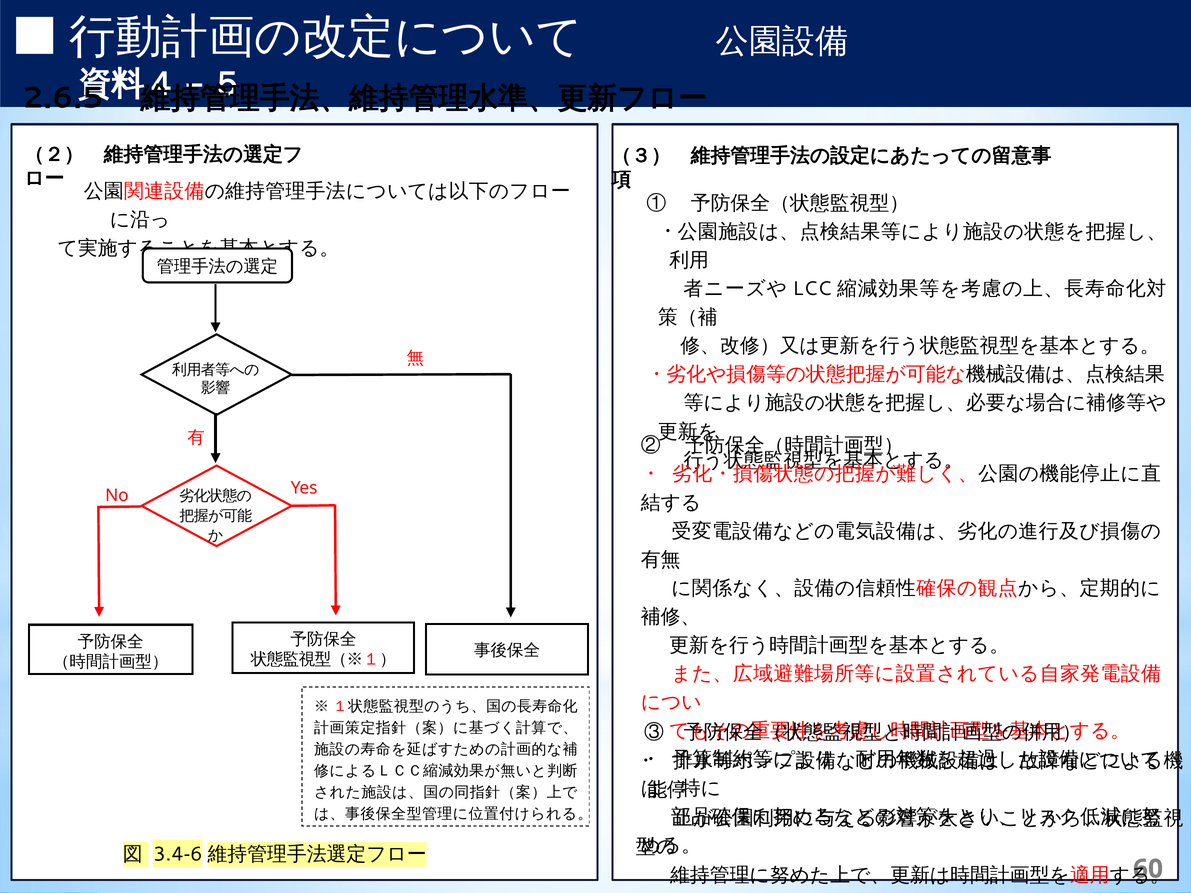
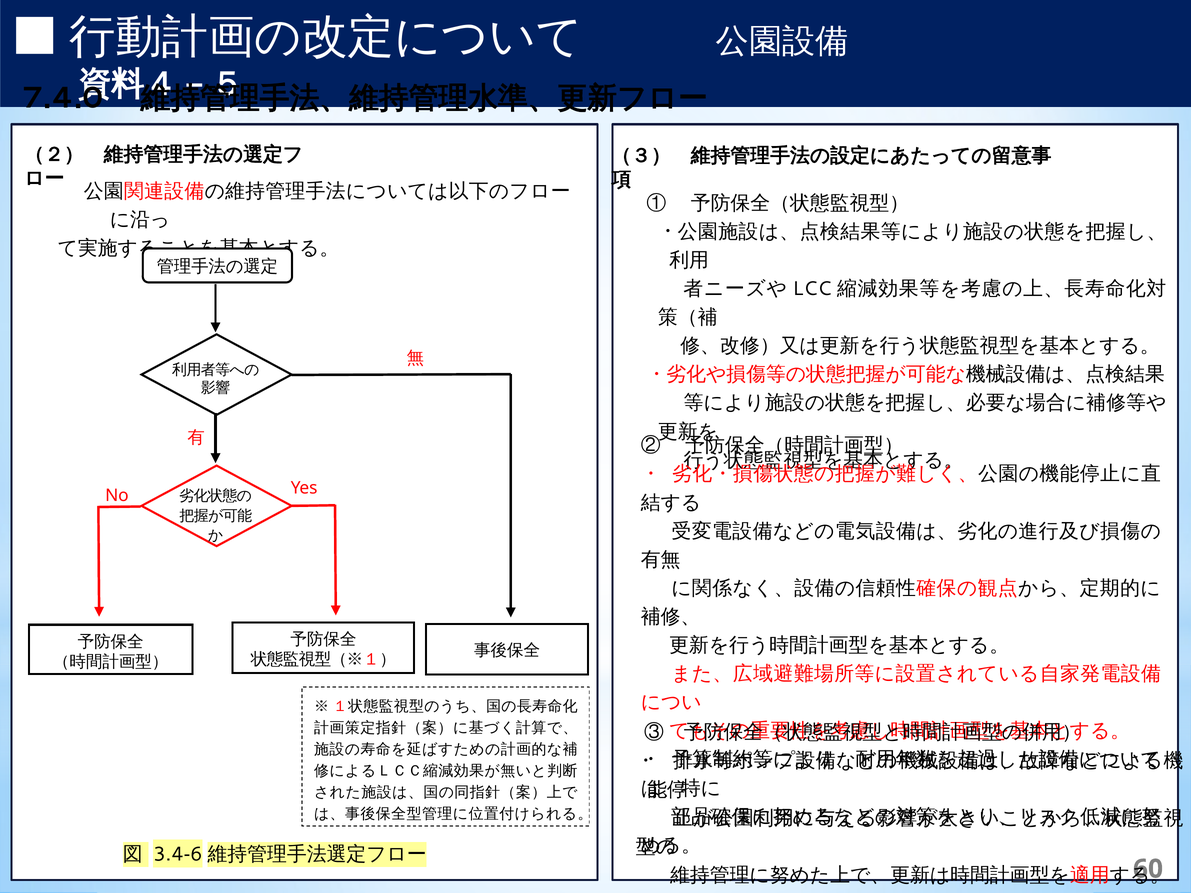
2.6.5: 2.6.5 -> 7.4.0 (63, 98)
